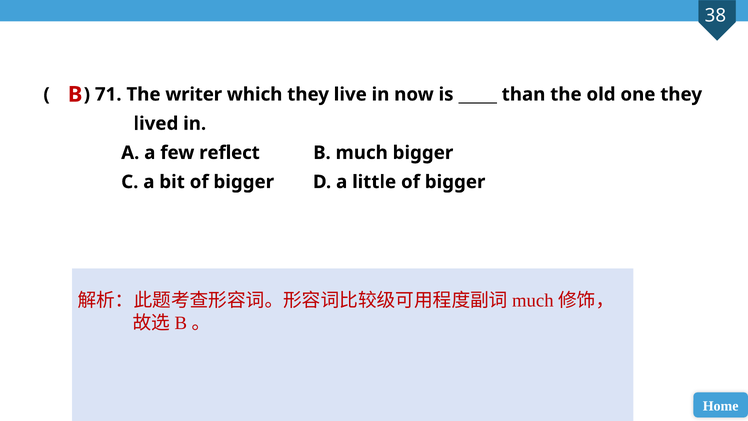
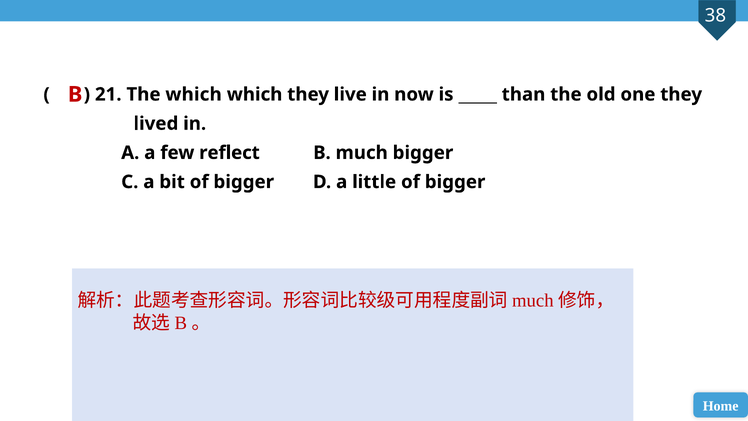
71: 71 -> 21 (108, 94)
The writer: writer -> which (194, 94)
